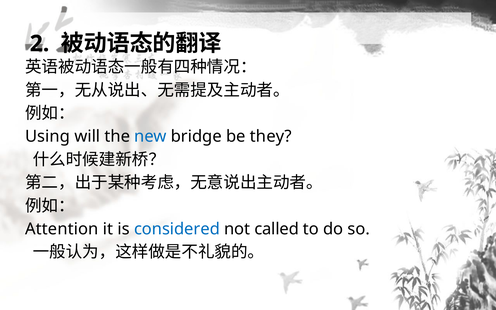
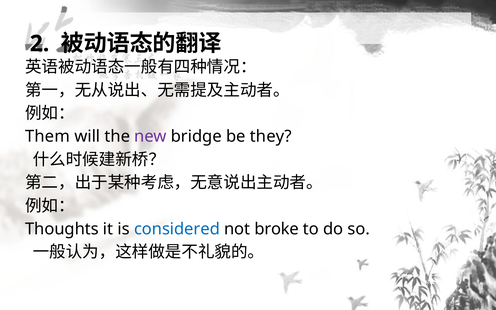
Using: Using -> Them (48, 137)
new colour: blue -> purple (150, 137)
Attention: Attention -> Thoughts (62, 229)
called: called -> broke (277, 229)
